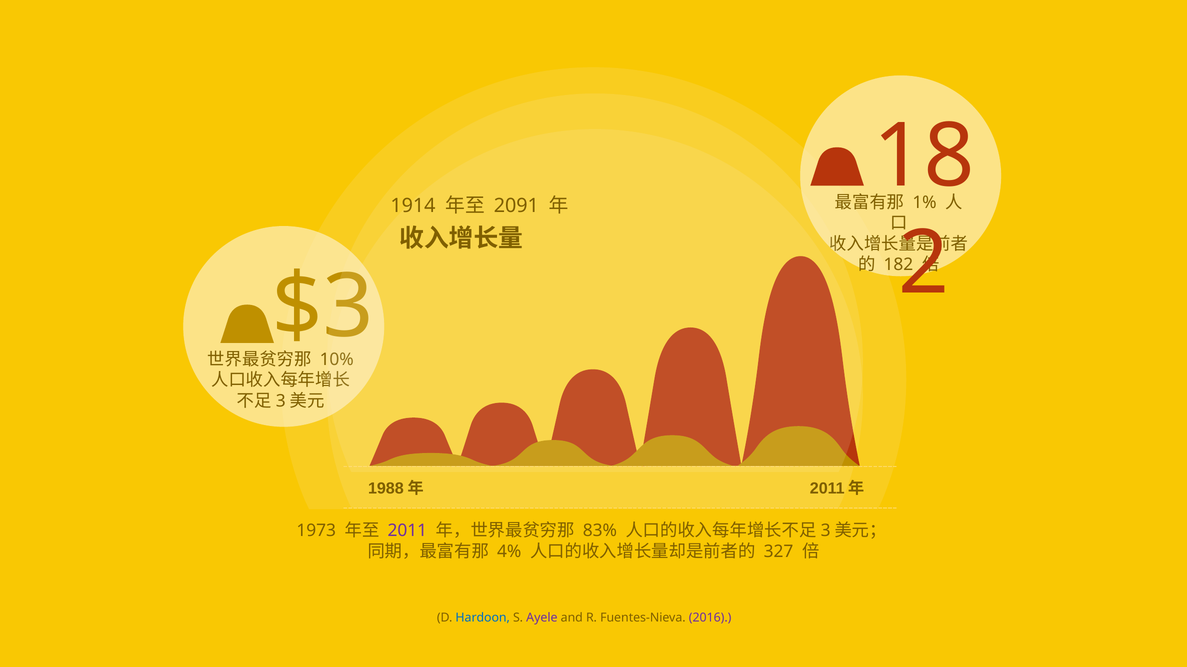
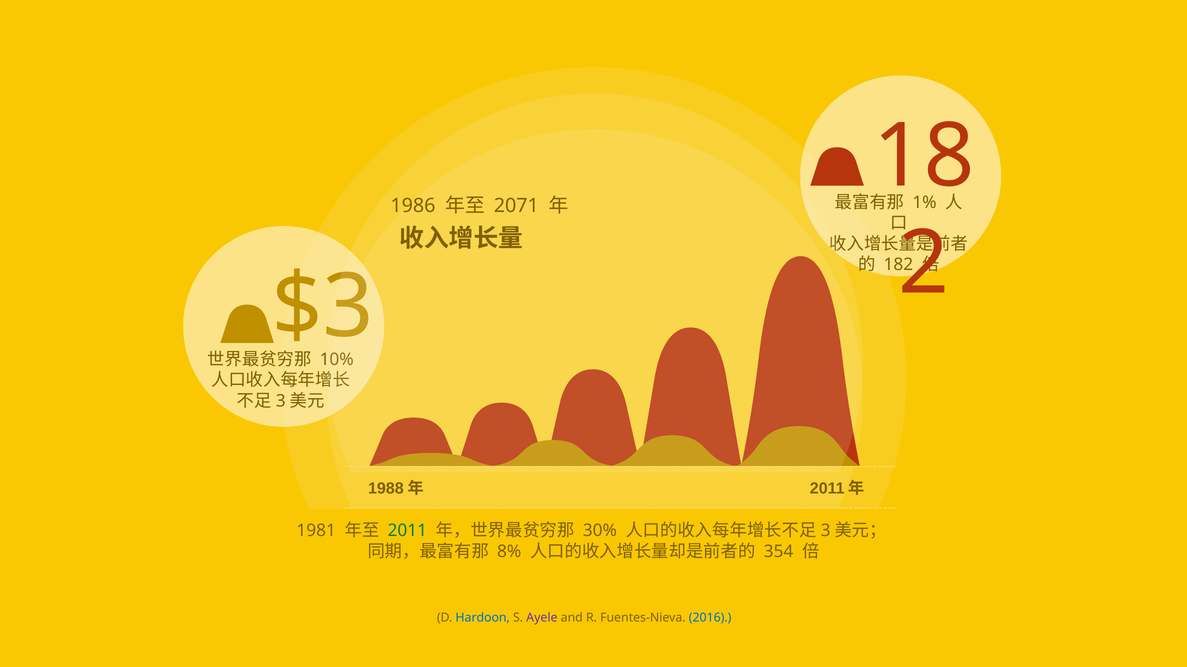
1914: 1914 -> 1986 (413, 206)
2091: 2091 -> 2071 (516, 206)
1973: 1973 -> 1981 (316, 531)
2011 colour: purple -> green (407, 531)
83%: 83% -> 30% (600, 531)
4%: 4% -> 8% (509, 552)
327: 327 -> 354 (779, 552)
2016 colour: purple -> blue (710, 618)
